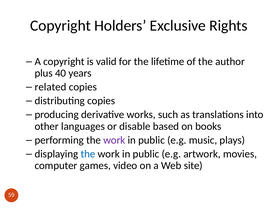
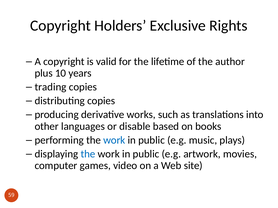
40: 40 -> 10 (61, 73)
related: related -> trading (51, 87)
work colour: purple -> blue (114, 140)
